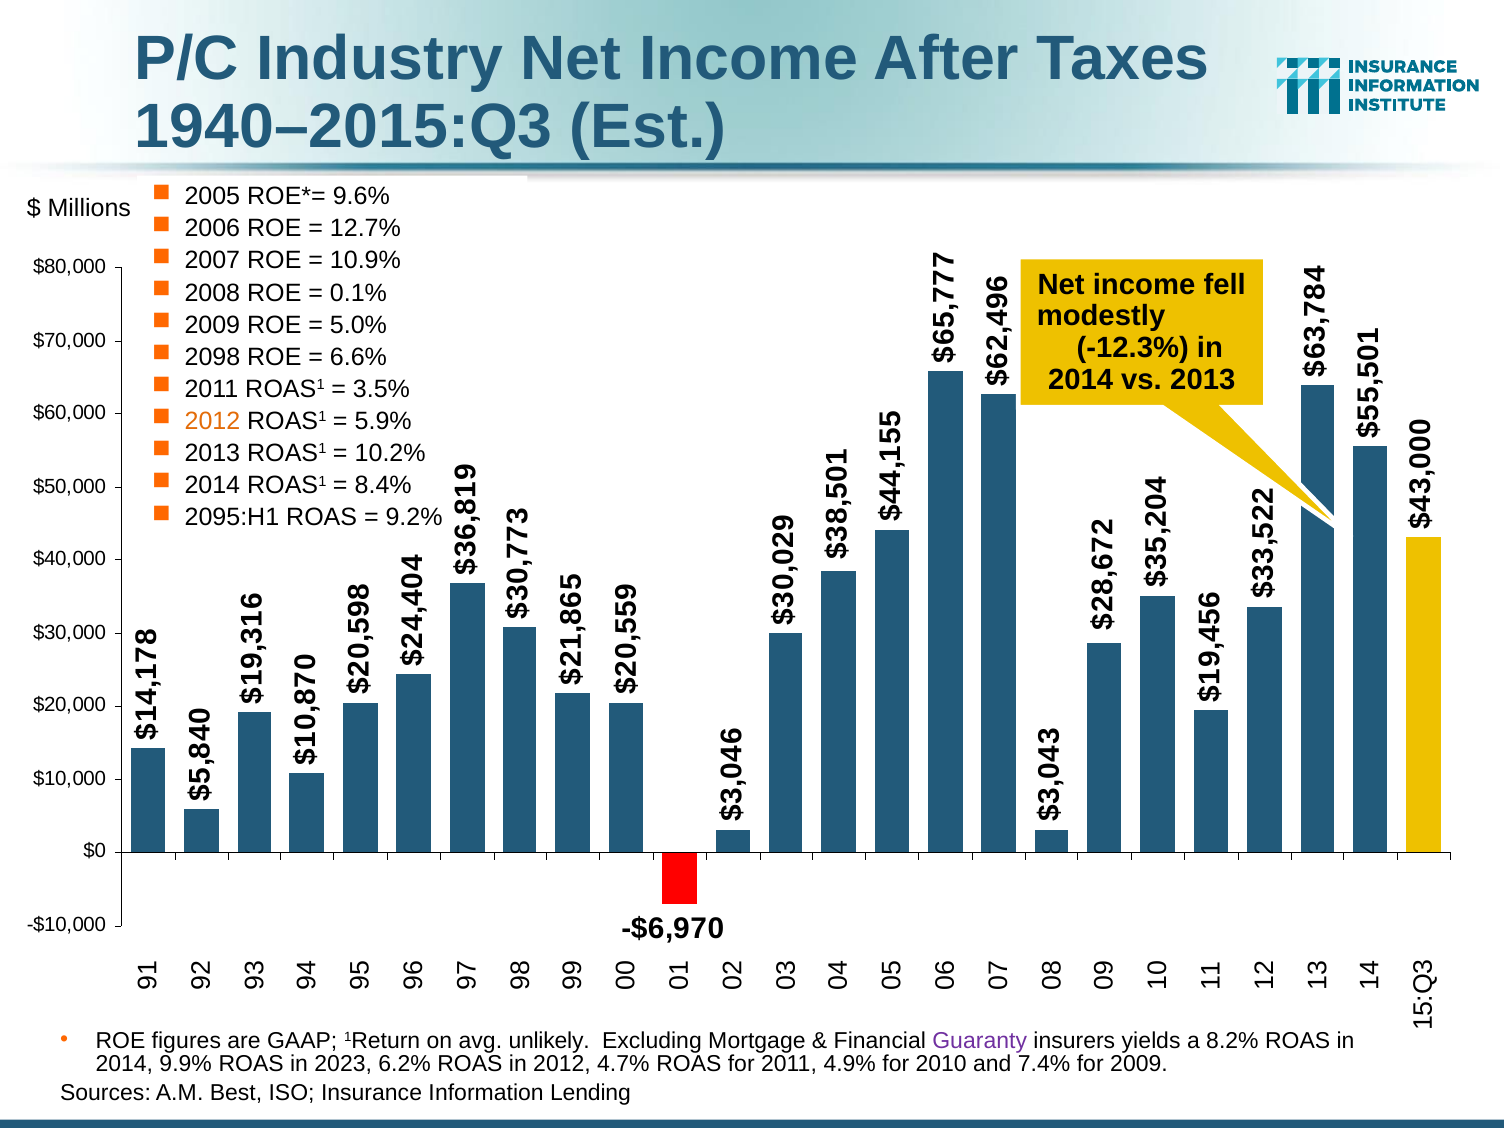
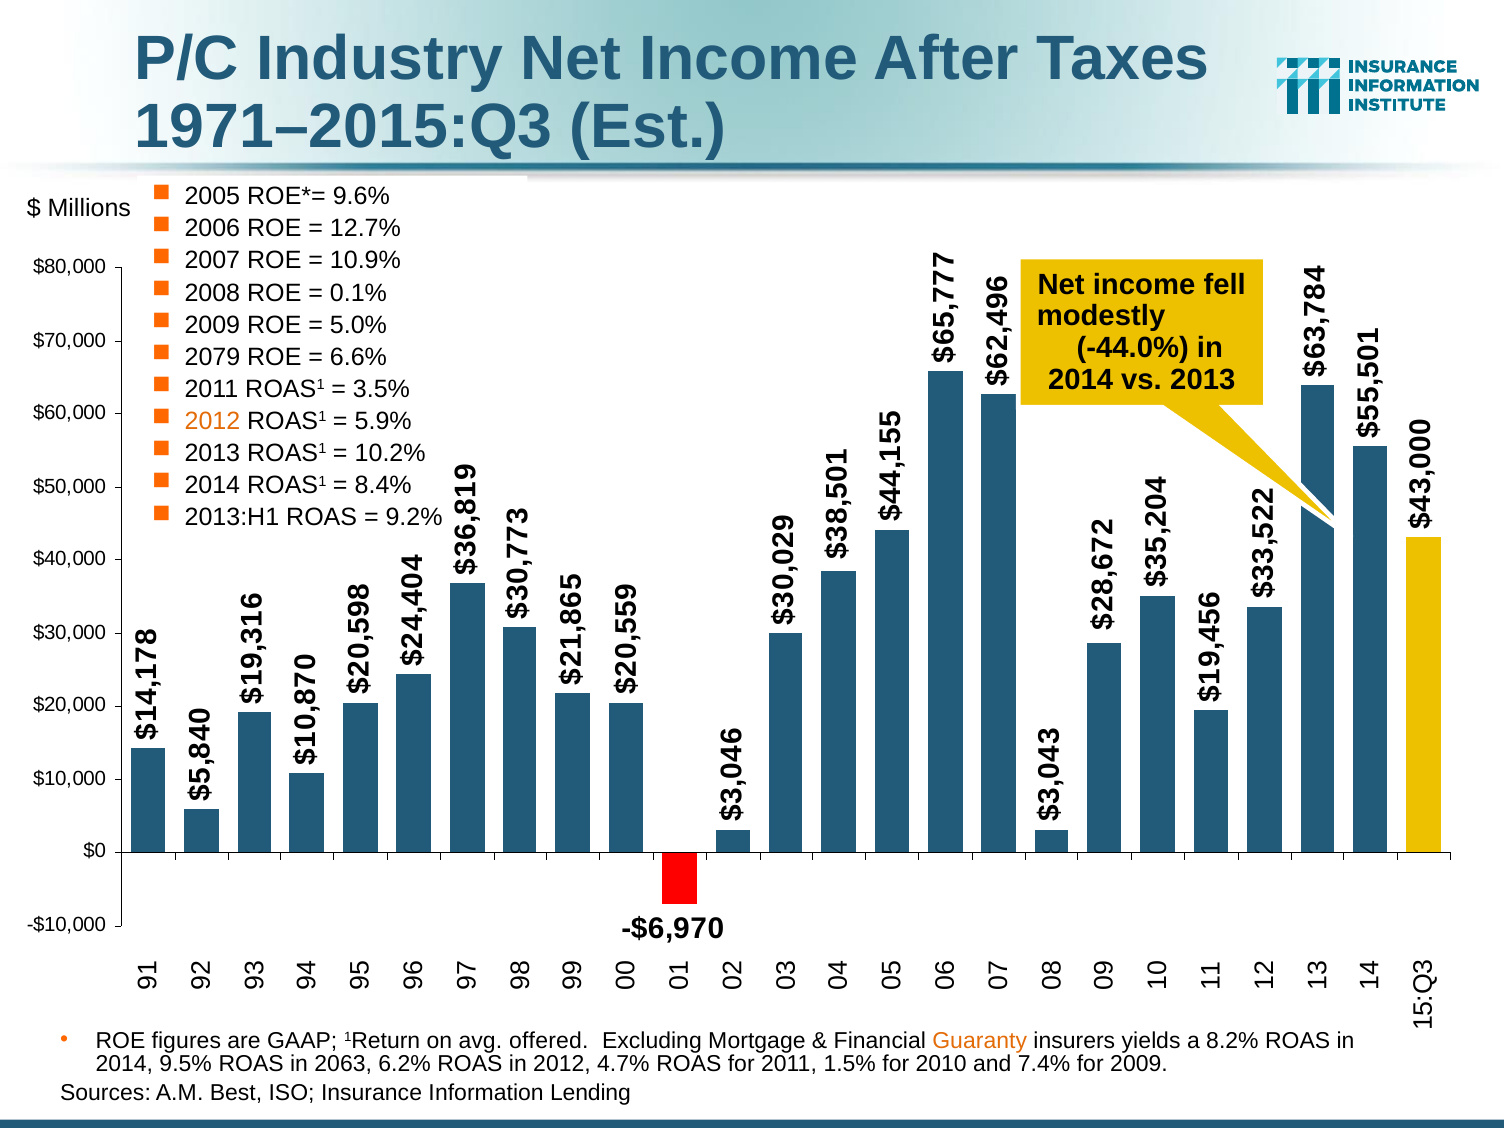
1940–2015:Q3: 1940–2015:Q3 -> 1971–2015:Q3 (344, 126)
-12.3%: -12.3% -> -44.0% (1133, 348)
2098: 2098 -> 2079 (212, 357)
2095:H1: 2095:H1 -> 2013:H1 (232, 517)
unlikely: unlikely -> offered (549, 1040)
Guaranty colour: purple -> orange (980, 1040)
9.9%: 9.9% -> 9.5% (186, 1064)
2023: 2023 -> 2063 (343, 1064)
4.9%: 4.9% -> 1.5% (850, 1064)
